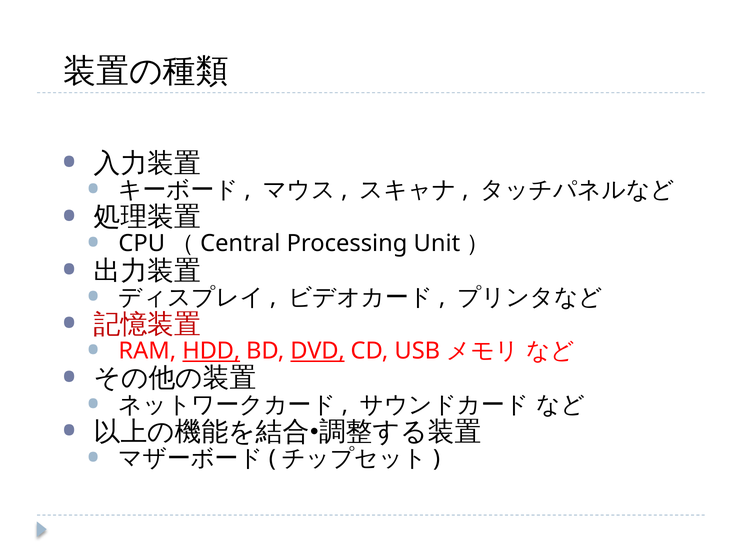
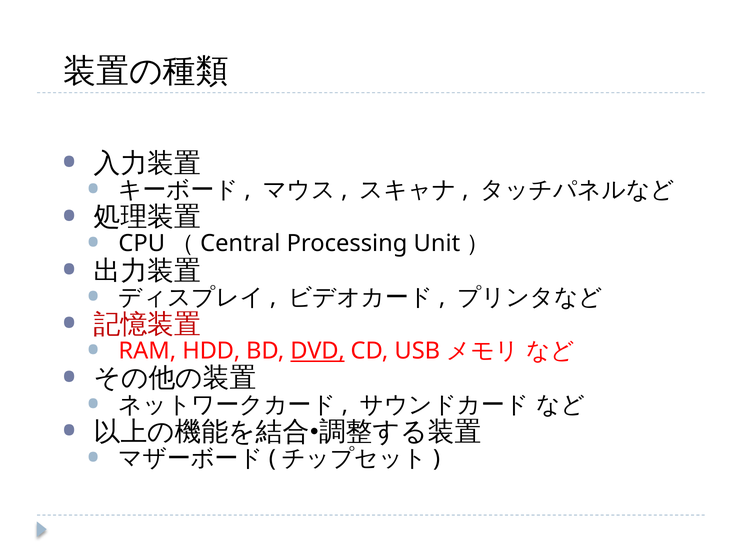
HDD underline: present -> none (211, 351)
